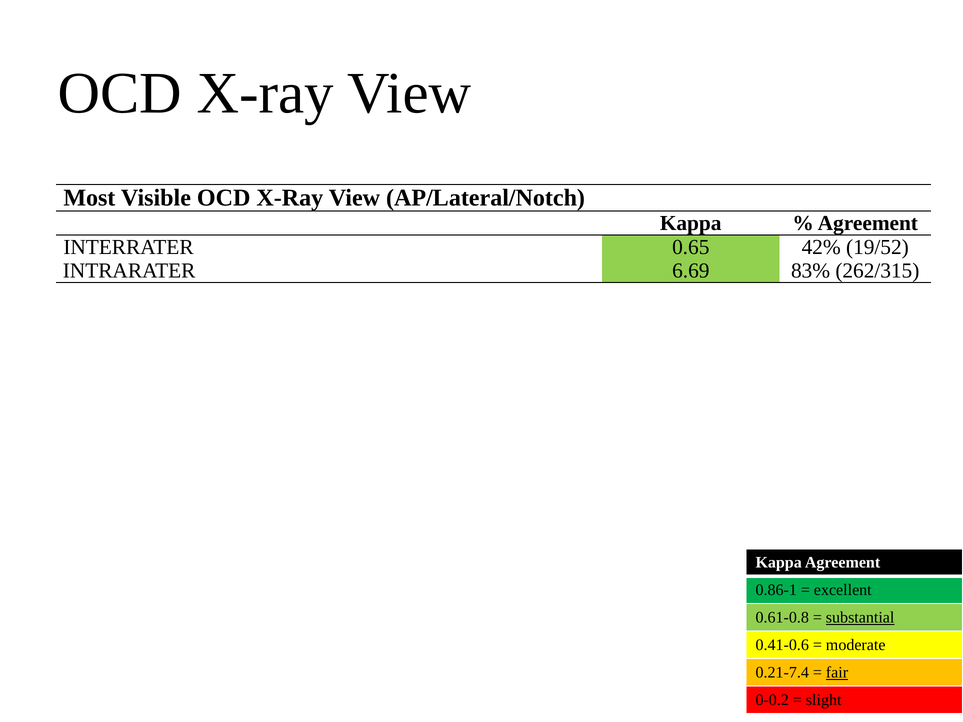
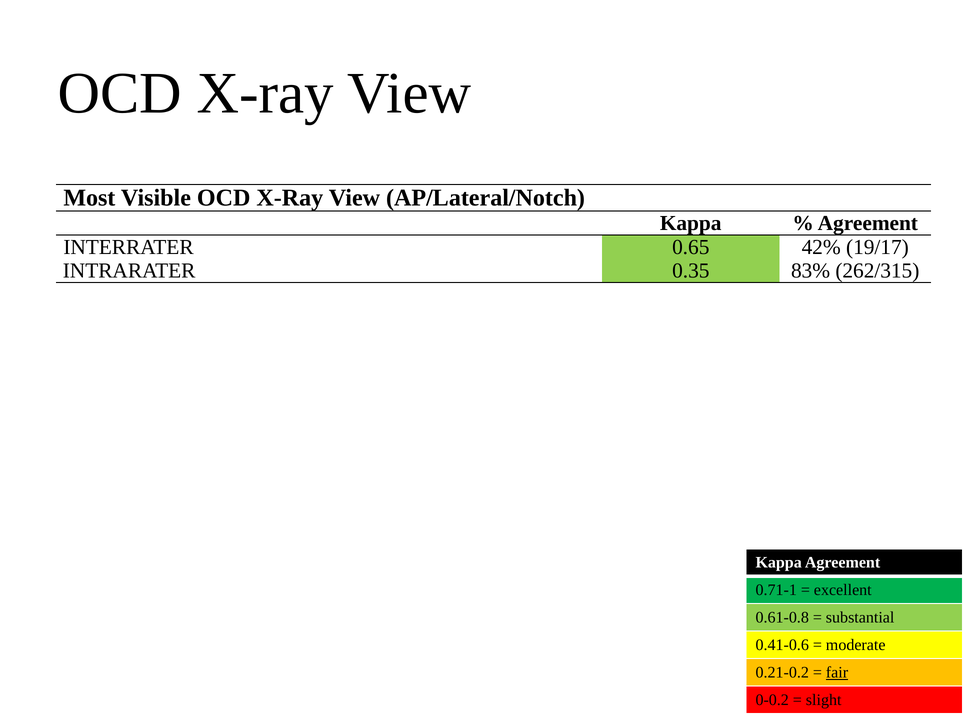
19/52: 19/52 -> 19/17 (877, 247)
6.69: 6.69 -> 0.35 (691, 271)
0.86-1: 0.86-1 -> 0.71-1 (776, 590)
substantial underline: present -> none (860, 618)
0.21-7.4: 0.21-7.4 -> 0.21-0.2 (782, 673)
